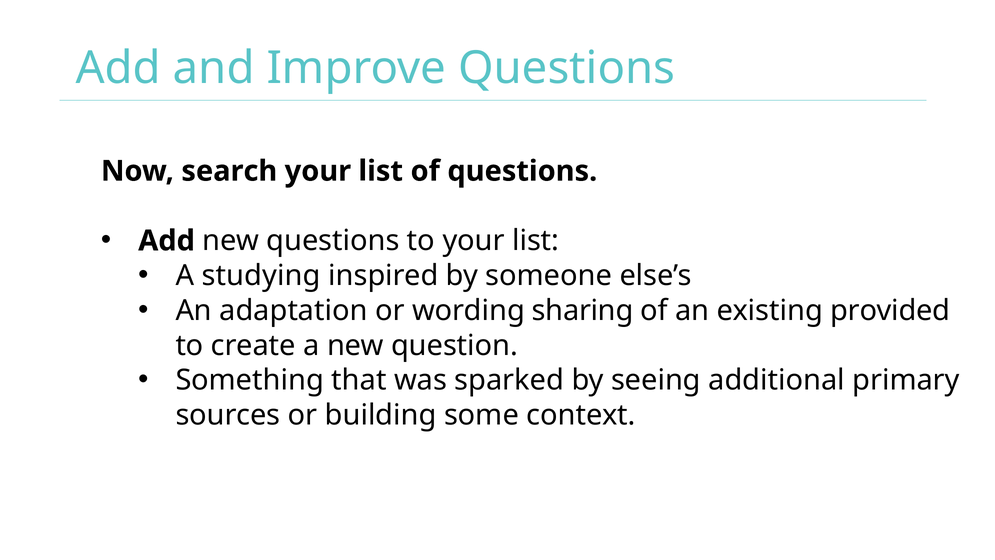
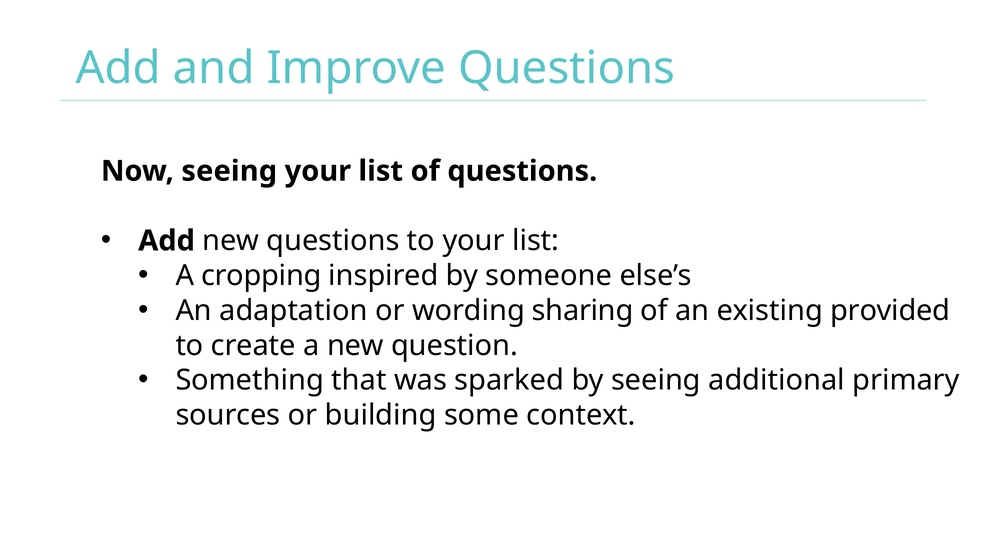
Now search: search -> seeing (229, 171)
studying: studying -> cropping (261, 276)
